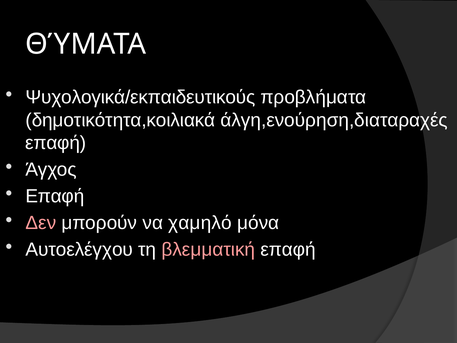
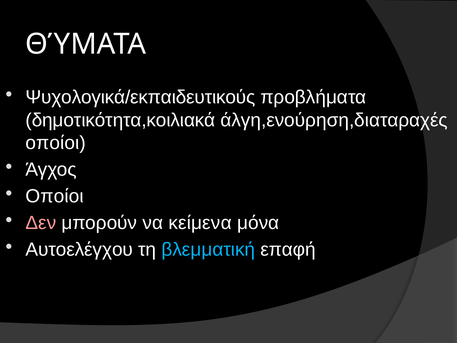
επαφή: επαφή -> οποίοι (56, 143)
Επαφή: Επαφή -> Οποίοι (55, 196)
χαμηλό: χαμηλό -> κείμενα (200, 223)
βλεμματική colour: pink -> light blue (208, 249)
